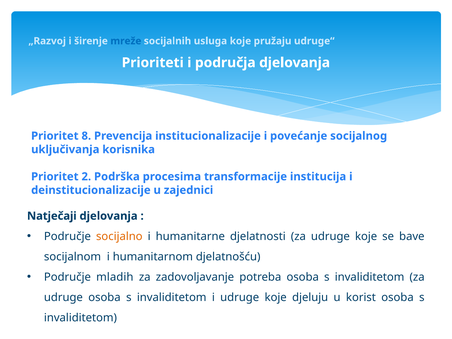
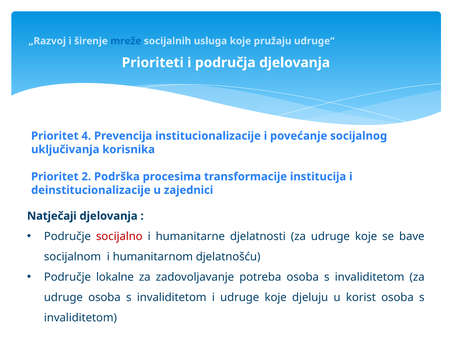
8: 8 -> 4 (86, 136)
socijalno colour: orange -> red (119, 236)
mladih: mladih -> lokalne (115, 277)
